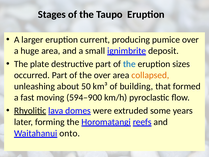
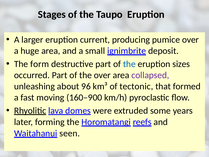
plate: plate -> form (40, 64)
collapsed colour: orange -> purple (150, 75)
50: 50 -> 96 (86, 86)
building: building -> tectonic (136, 86)
594–900: 594–900 -> 160–900 (84, 97)
onto: onto -> seen (70, 133)
